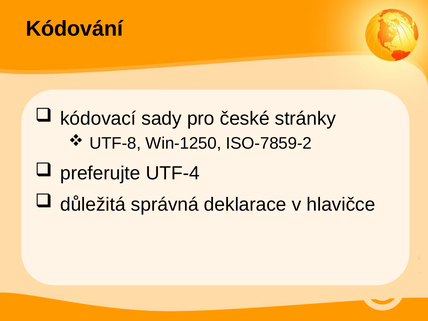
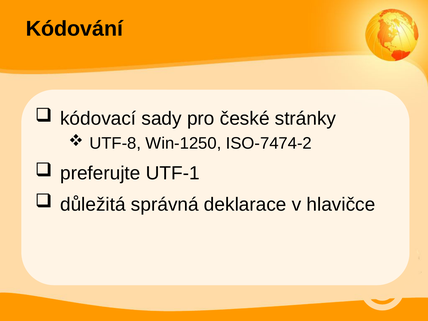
ISO-7859-2: ISO-7859-2 -> ISO-7474-2 (269, 143)
UTF-4: UTF-4 -> UTF-1 (173, 173)
